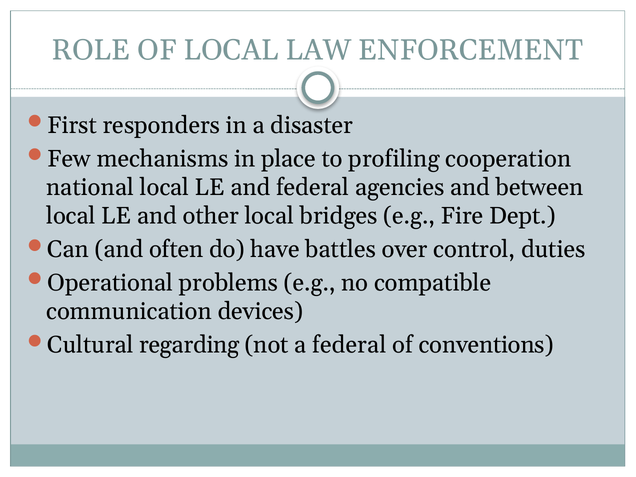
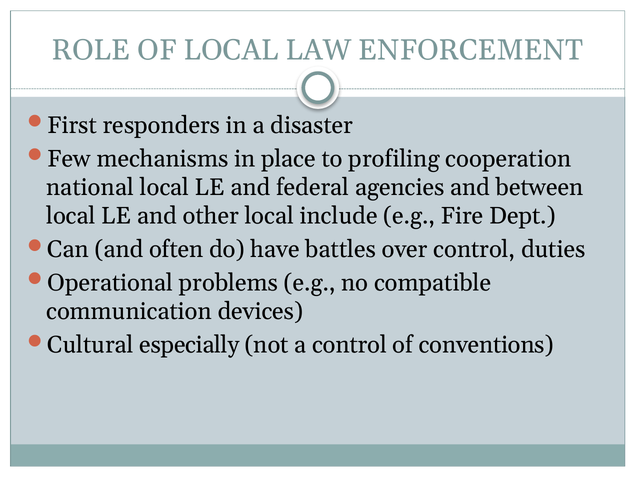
bridges: bridges -> include (339, 216)
regarding: regarding -> especially (189, 345)
a federal: federal -> control (349, 345)
